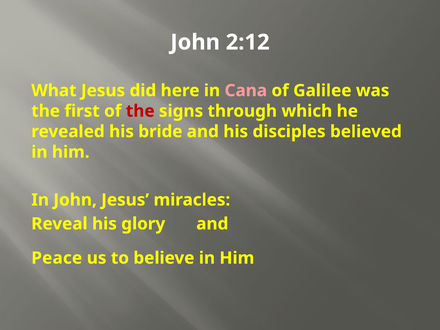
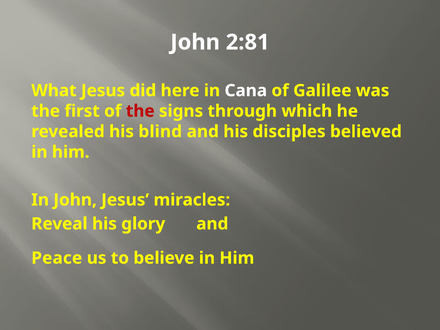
2:12: 2:12 -> 2:81 (248, 42)
Cana colour: pink -> white (246, 91)
bride: bride -> blind (160, 132)
